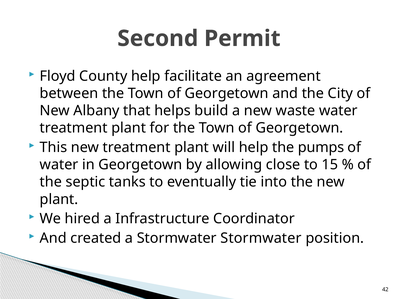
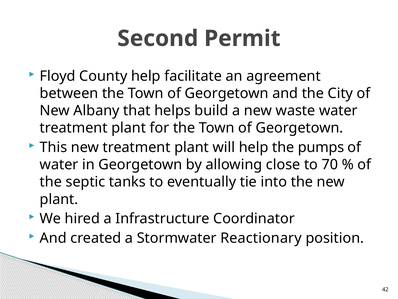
15: 15 -> 70 (330, 164)
Stormwater Stormwater: Stormwater -> Reactionary (261, 238)
